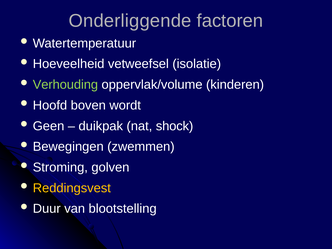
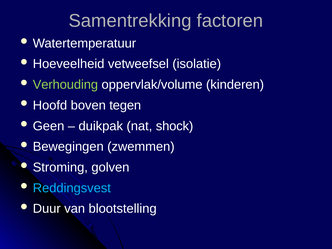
Onderliggende: Onderliggende -> Samentrekking (130, 21)
wordt: wordt -> tegen (125, 105)
Reddingsvest colour: yellow -> light blue (72, 188)
